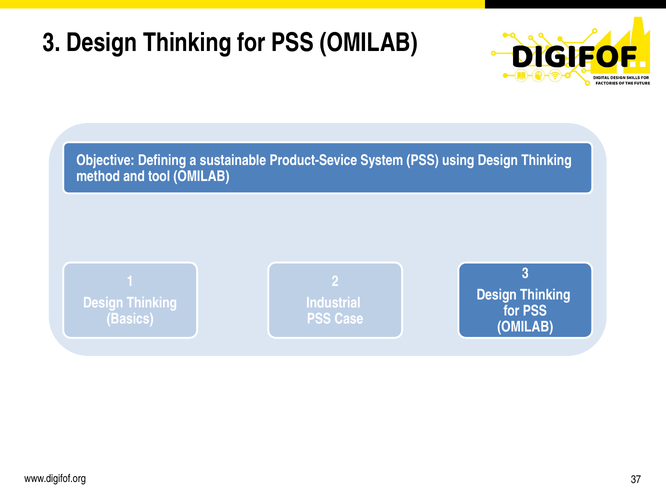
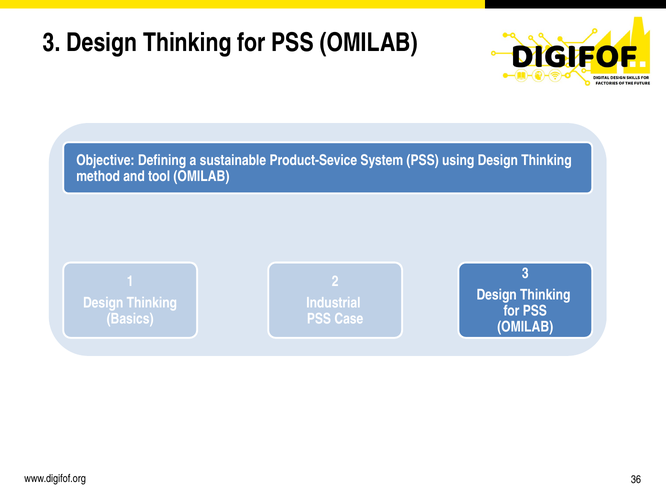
37: 37 -> 36 (636, 479)
